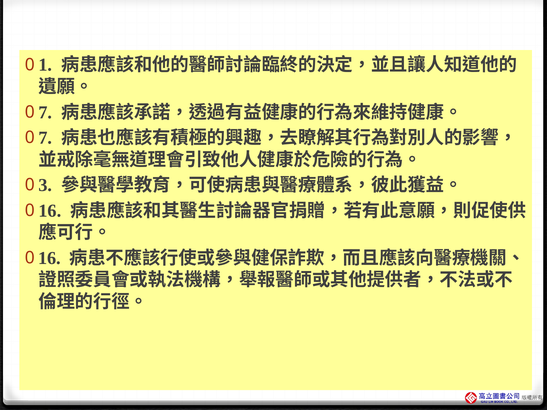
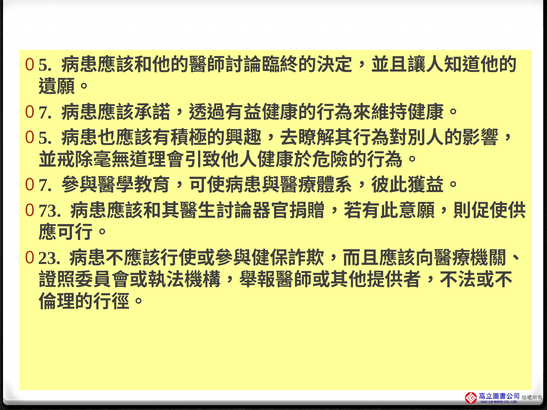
1: 1 -> 5 (45, 65)
7: 7 -> 5 (45, 138)
3: 3 -> 7 (45, 185)
16: 16 -> 73 (50, 211)
16: 16 -> 23 (49, 258)
